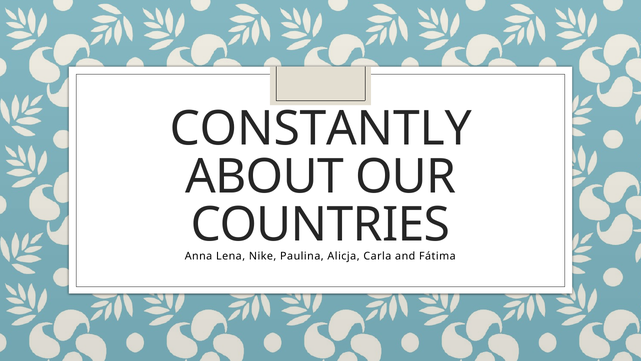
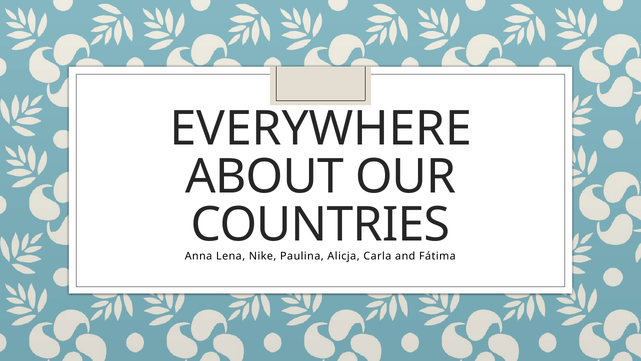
CONSTANTLY: CONSTANTLY -> EVERYWHERE (321, 129)
